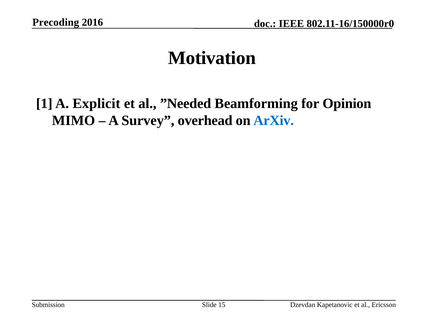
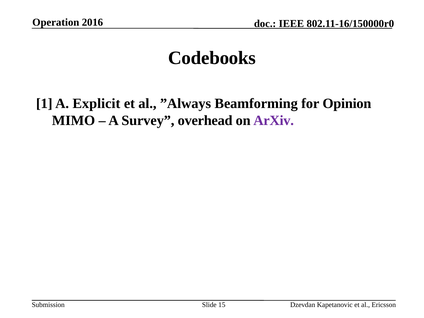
Precoding: Precoding -> Operation (56, 22)
Motivation: Motivation -> Codebooks (212, 58)
”Needed: ”Needed -> ”Always (186, 103)
ArXiv colour: blue -> purple (274, 120)
